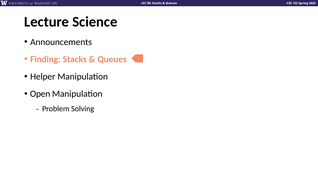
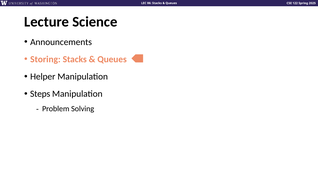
Finding: Finding -> Storing (45, 59)
Open: Open -> Steps (40, 94)
